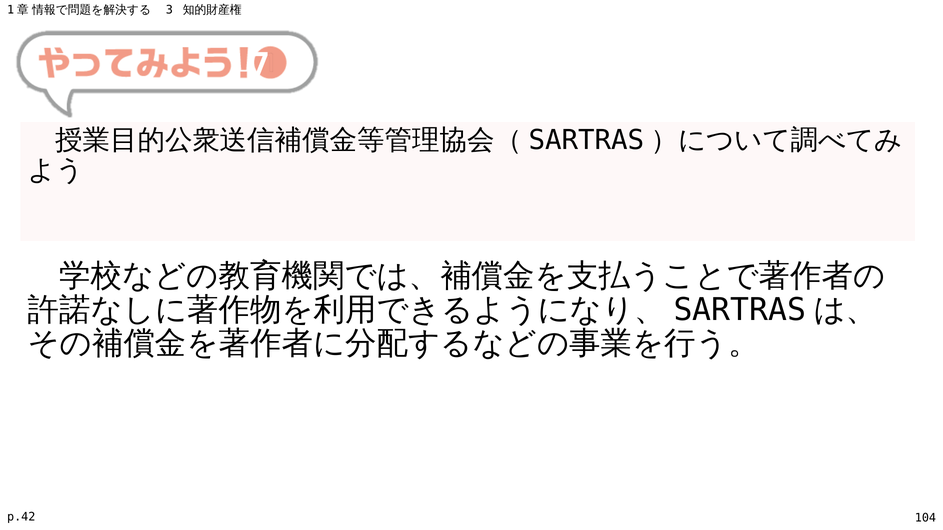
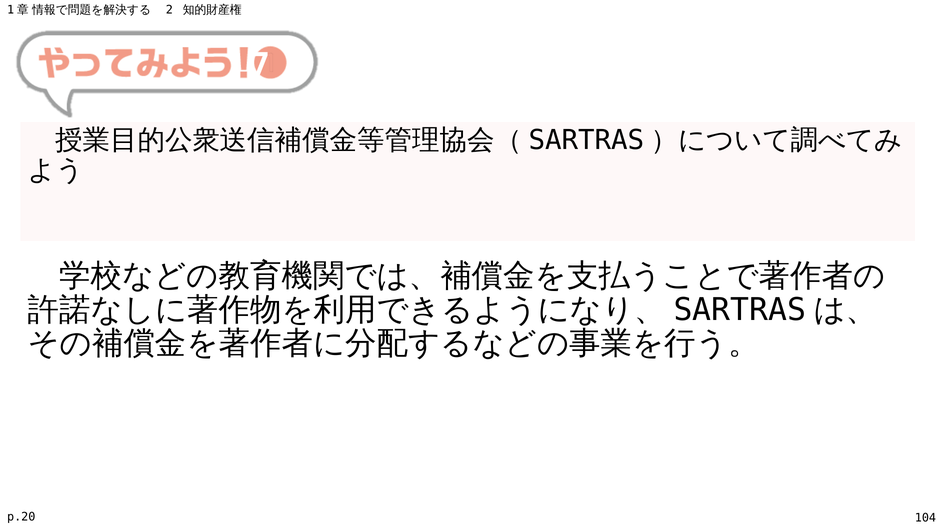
3: 3 -> 2 (169, 10)
p.42: p.42 -> p.20 (21, 518)
